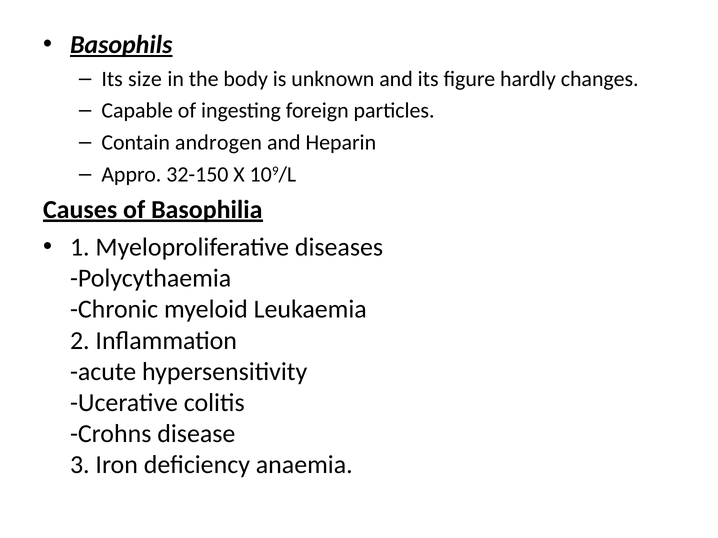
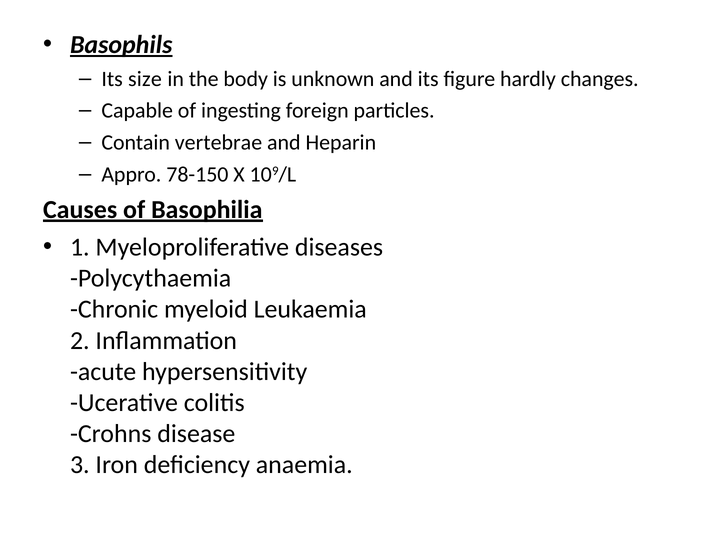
androgen: androgen -> vertebrae (219, 143)
32-150: 32-150 -> 78-150 (197, 175)
